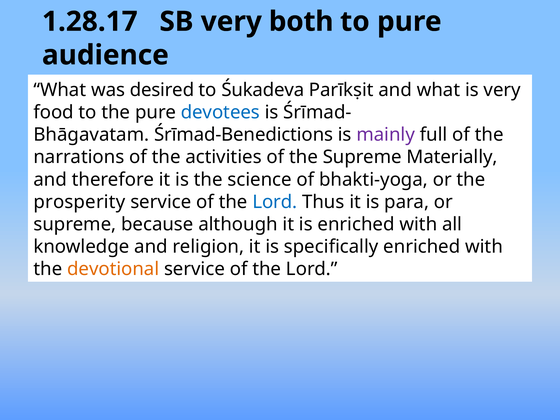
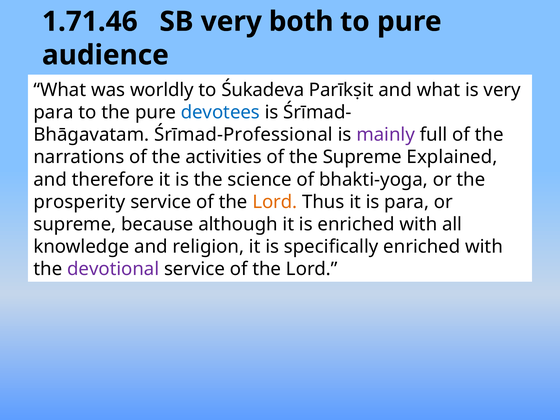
1.28.17: 1.28.17 -> 1.71.46 (90, 22)
desired: desired -> worldly (162, 90)
food: food -> para (54, 112)
Śrīmad-Benedictions: Śrīmad-Benedictions -> Śrīmad-Professional (243, 135)
Materially: Materially -> Explained (452, 157)
Lord colour: blue -> orange (275, 202)
devotional colour: orange -> purple (113, 269)
